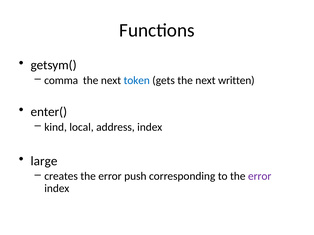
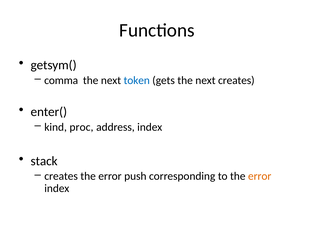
next written: written -> creates (236, 80)
local: local -> proc (81, 127)
large: large -> stack (44, 161)
error colour: purple -> orange (260, 177)
